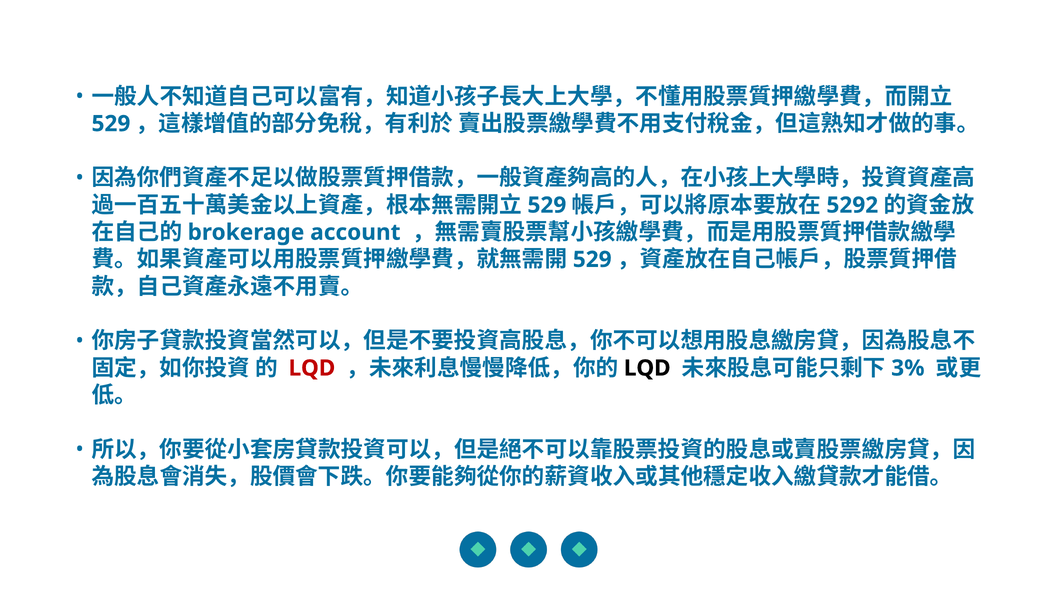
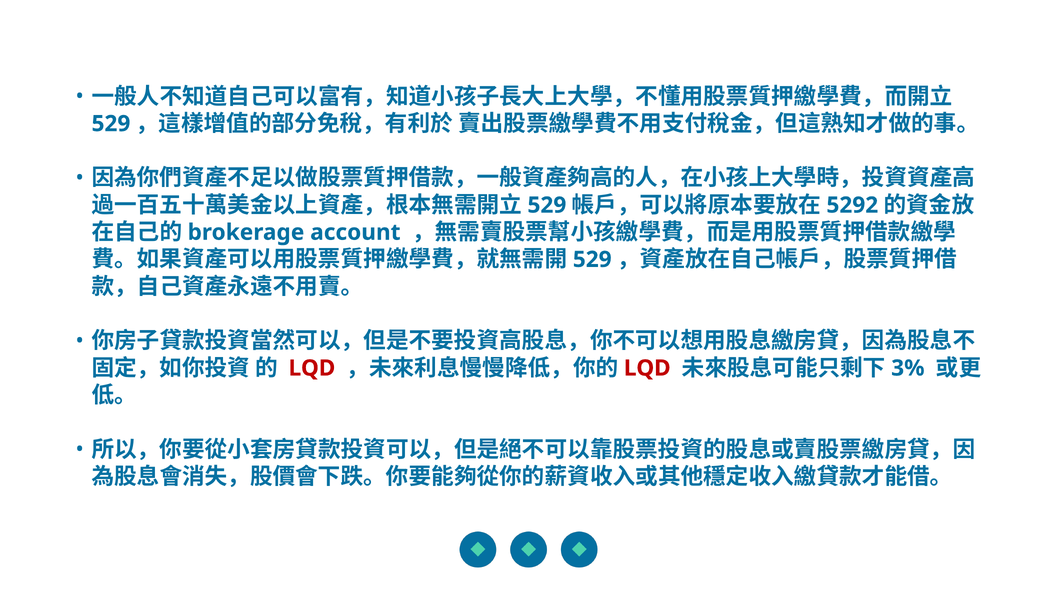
LQD colour: black -> red (647, 368)
